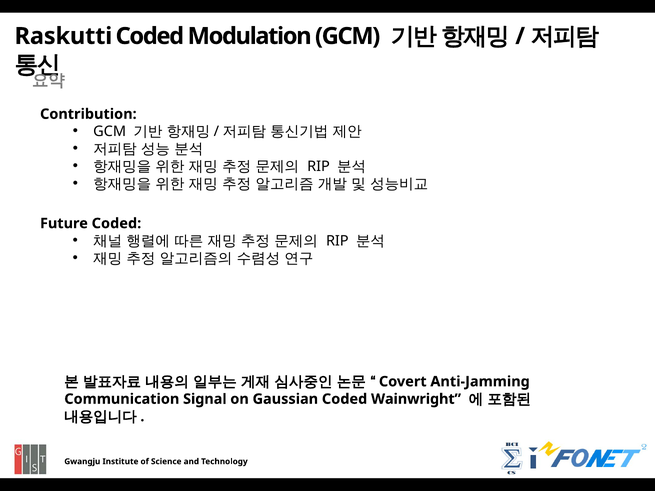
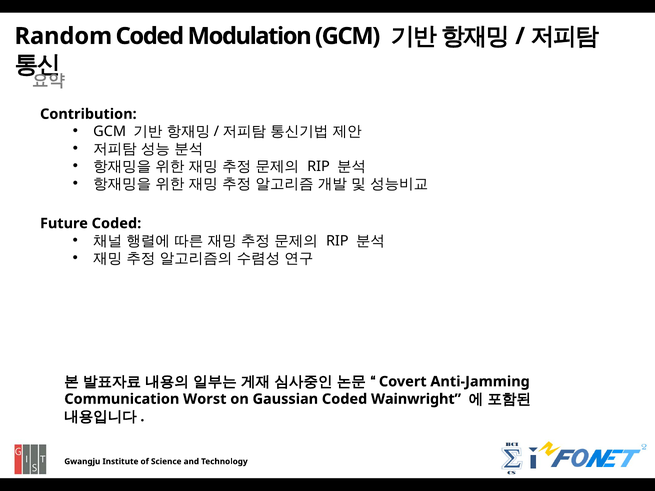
Raskutti: Raskutti -> Random (63, 36)
Signal: Signal -> Worst (205, 399)
